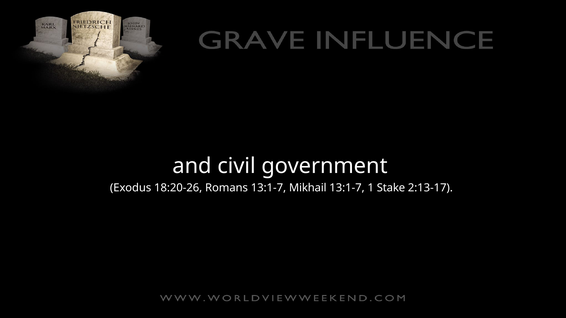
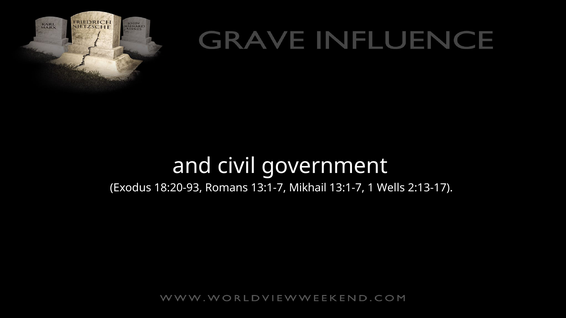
18:20-26: 18:20-26 -> 18:20-93 (178, 188)
Stake: Stake -> Wells (391, 188)
